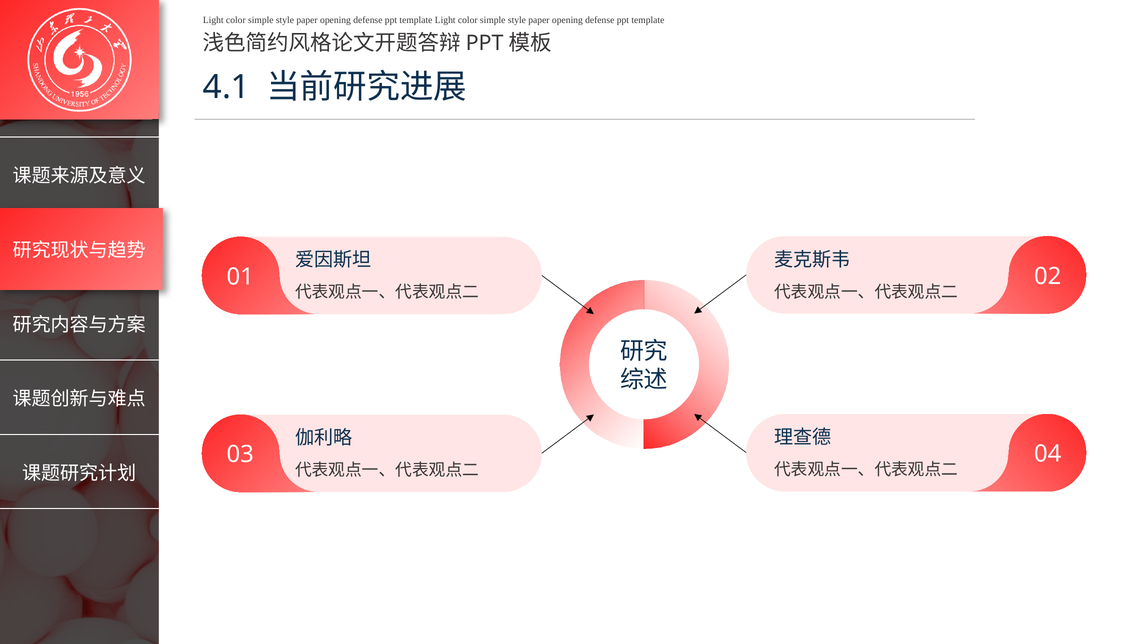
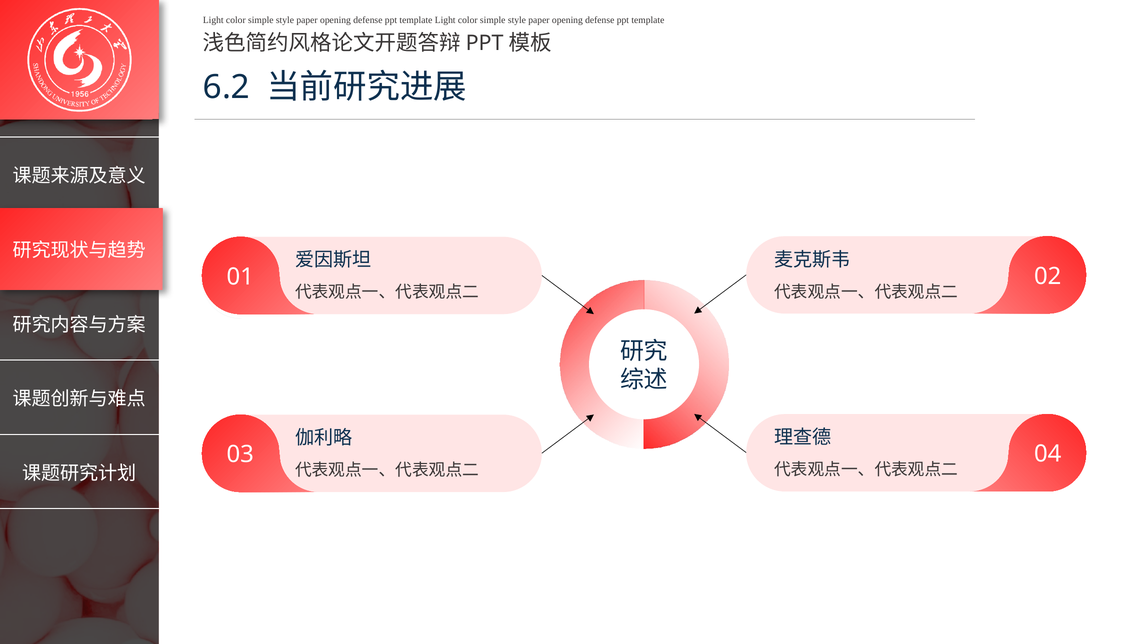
4.1: 4.1 -> 6.2 (226, 87)
